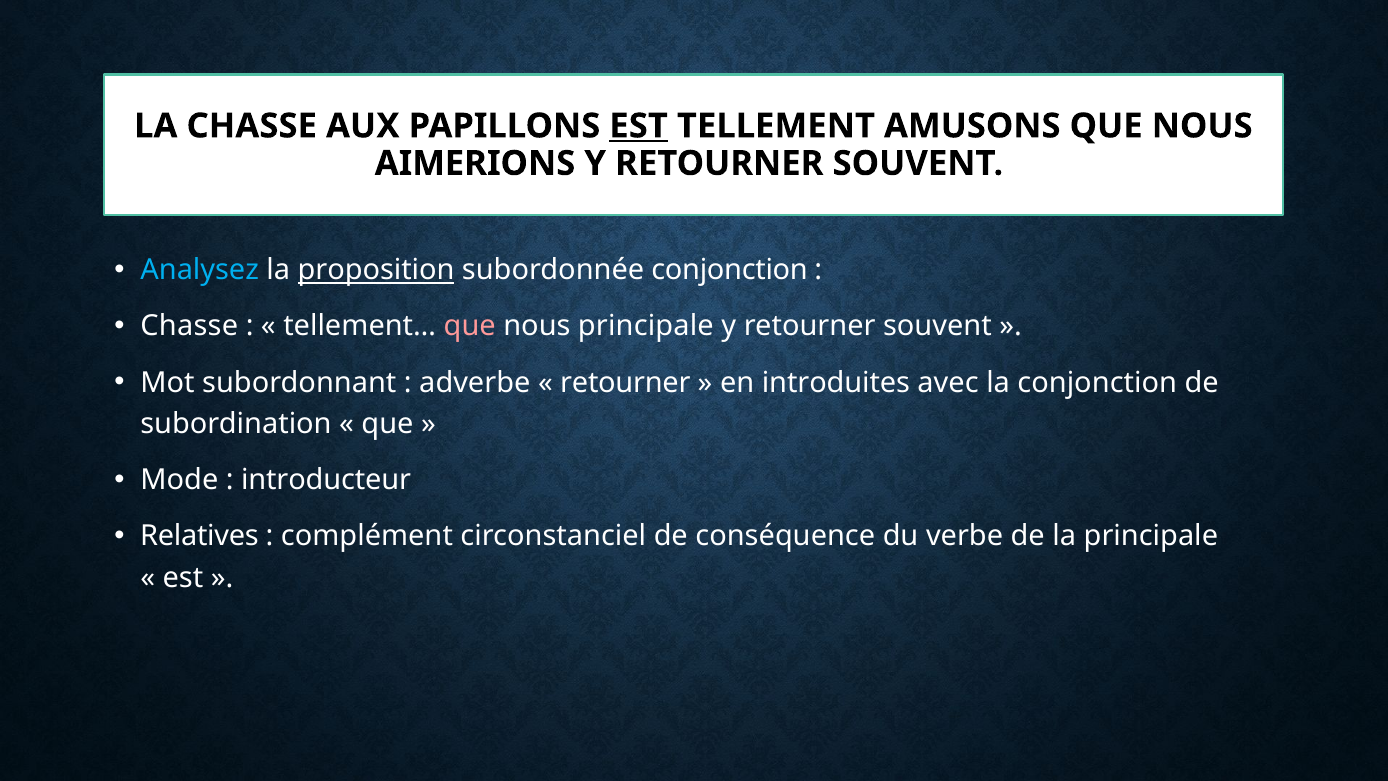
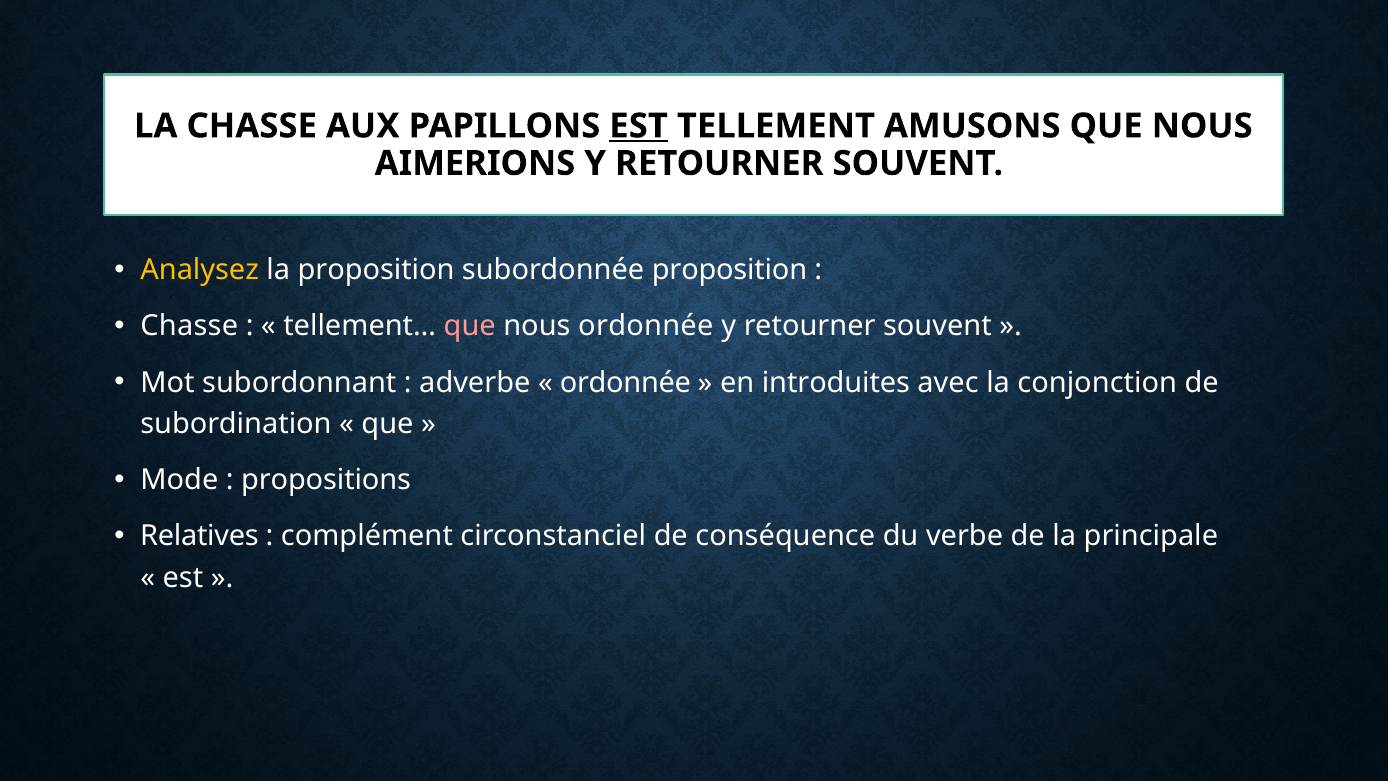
Analysez colour: light blue -> yellow (200, 270)
proposition underline: present -> none (376, 270)
subordonnée conjonction: conjonction -> proposition (730, 270)
nous principale: principale -> ordonnée (646, 326)
retourner: retourner -> ordonnée (625, 382)
introducteur: introducteur -> propositions (326, 480)
